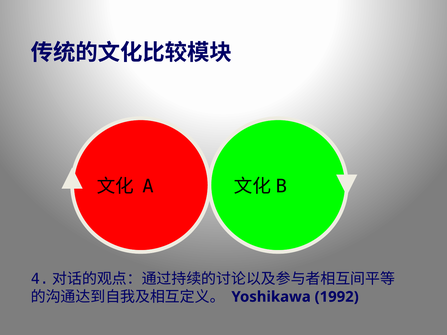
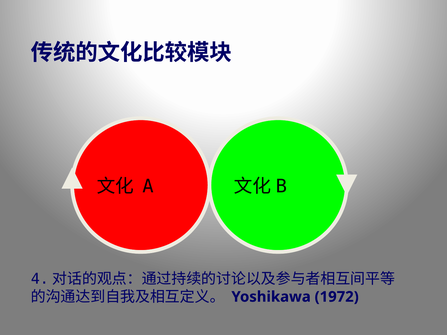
1992: 1992 -> 1972 (337, 297)
